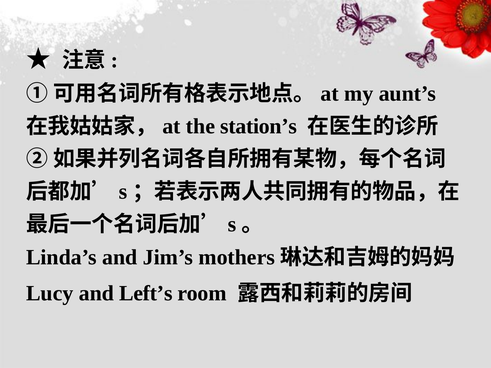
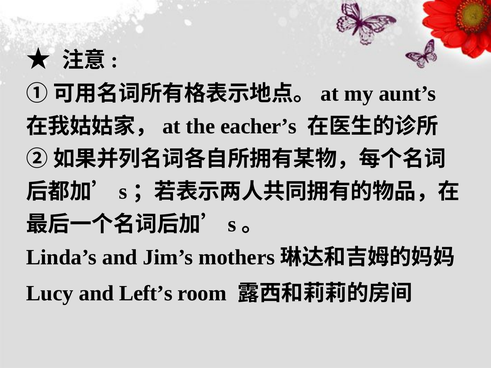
station’s: station’s -> eacher’s (259, 126)
